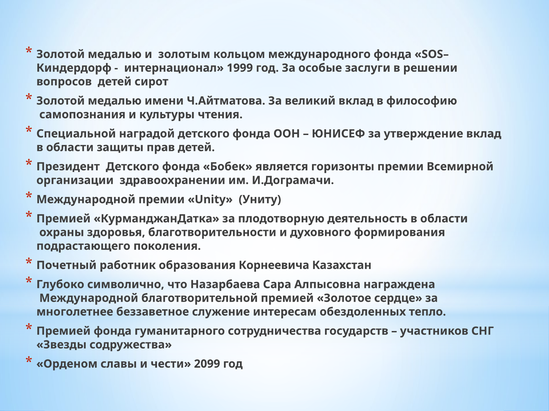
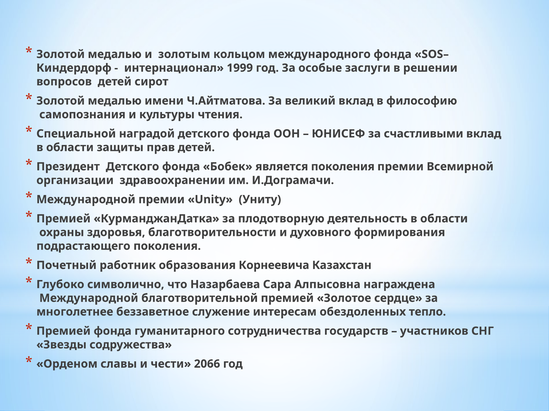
утверждение: утверждение -> счастливыми (424, 134)
является горизонты: горизонты -> поколения (343, 167)
2099: 2099 -> 2066 (207, 365)
